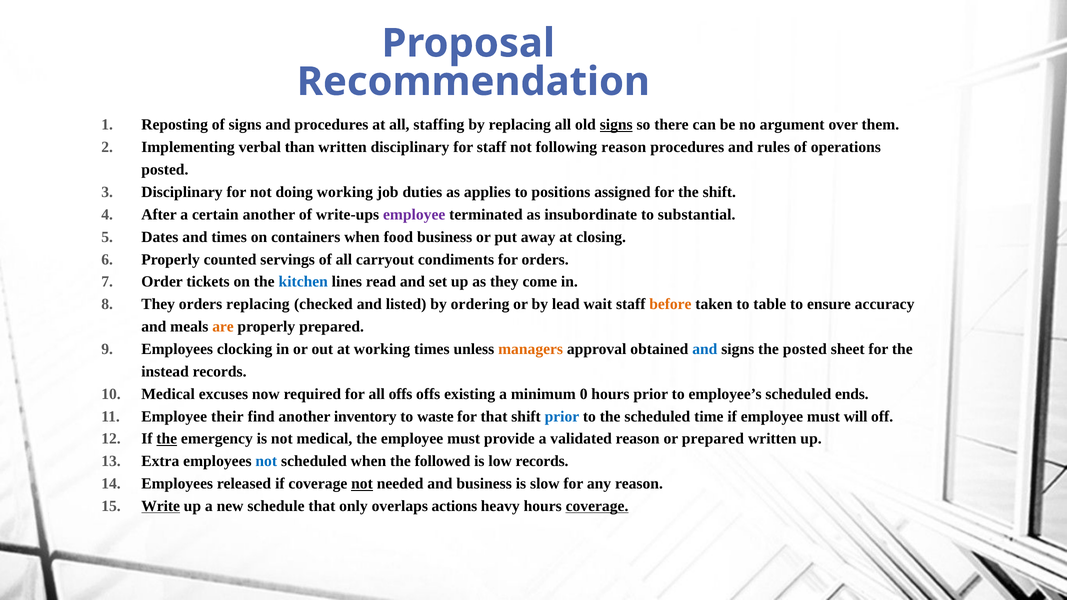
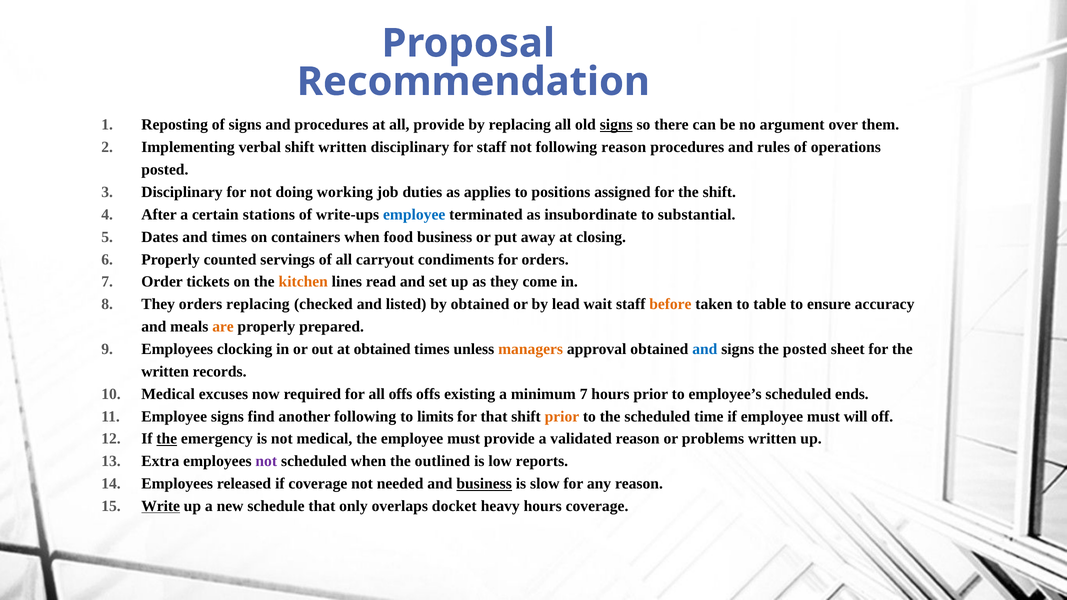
all staffing: staffing -> provide (439, 125)
verbal than: than -> shift (300, 147)
certain another: another -> stations (269, 215)
employee colour: purple -> blue (414, 215)
kitchen colour: blue -> orange (303, 282)
by ordering: ordering -> obtained (480, 304)
at working: working -> obtained (382, 349)
instead: instead -> written (165, 372)
minimum 0: 0 -> 7 (584, 394)
Employee their: their -> signs (227, 417)
another inventory: inventory -> following (365, 417)
waste: waste -> limits (435, 417)
prior colour: blue -> orange (562, 417)
or prepared: prepared -> problems (713, 439)
not colour: blue -> purple (266, 461)
followed: followed -> outlined (442, 461)
low records: records -> reports (542, 461)
not underline: present -> none (362, 484)
business underline: none -> present (484, 484)
actions: actions -> docket (454, 506)
coverage underline: present -> none (597, 506)
